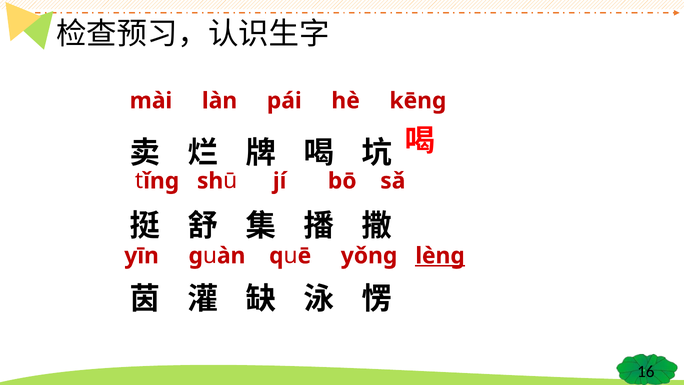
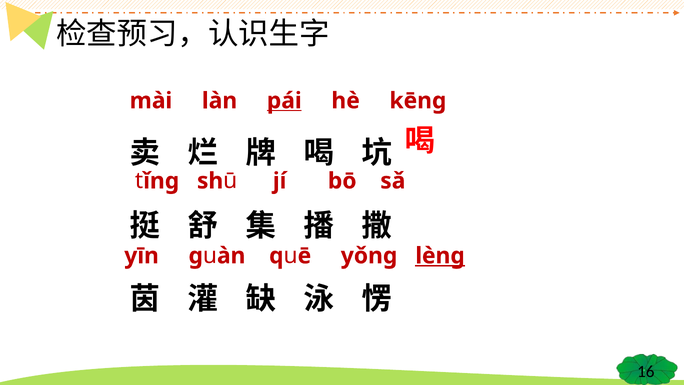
pái underline: none -> present (284, 101)
